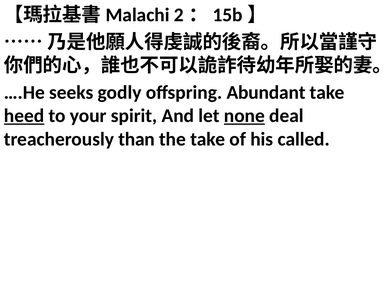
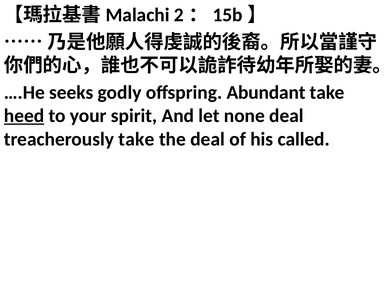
none underline: present -> none (244, 116)
treacherously than: than -> take (136, 139)
the take: take -> deal (208, 139)
